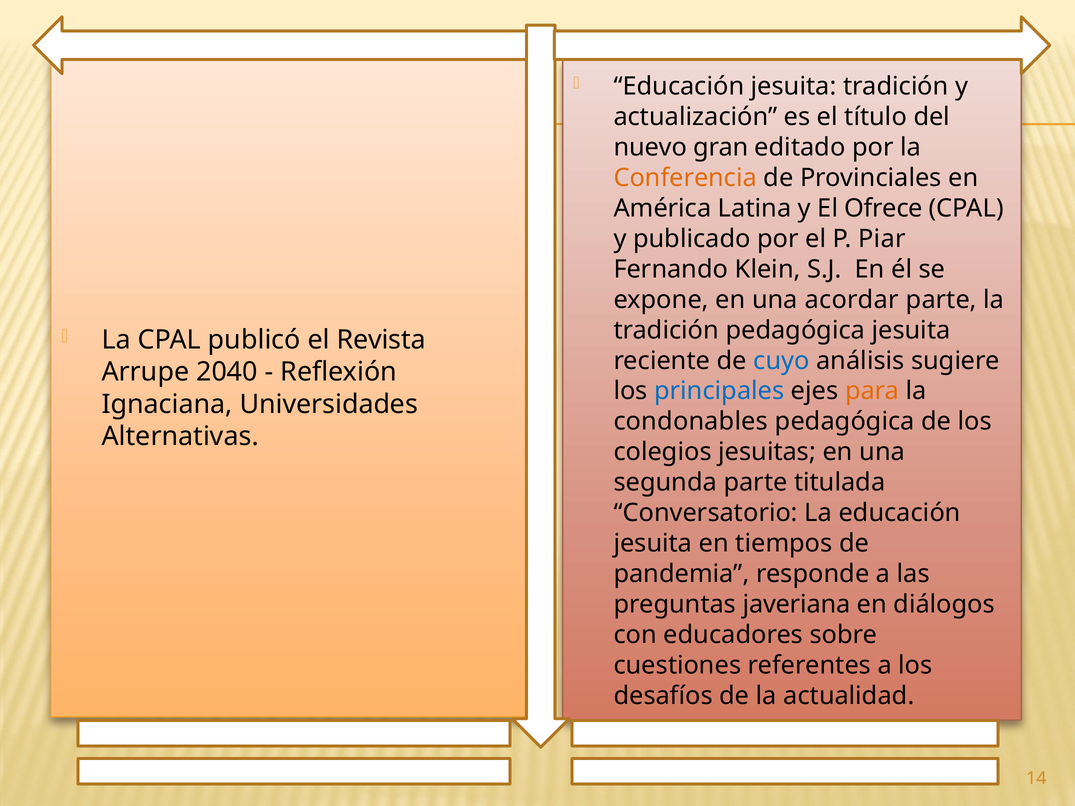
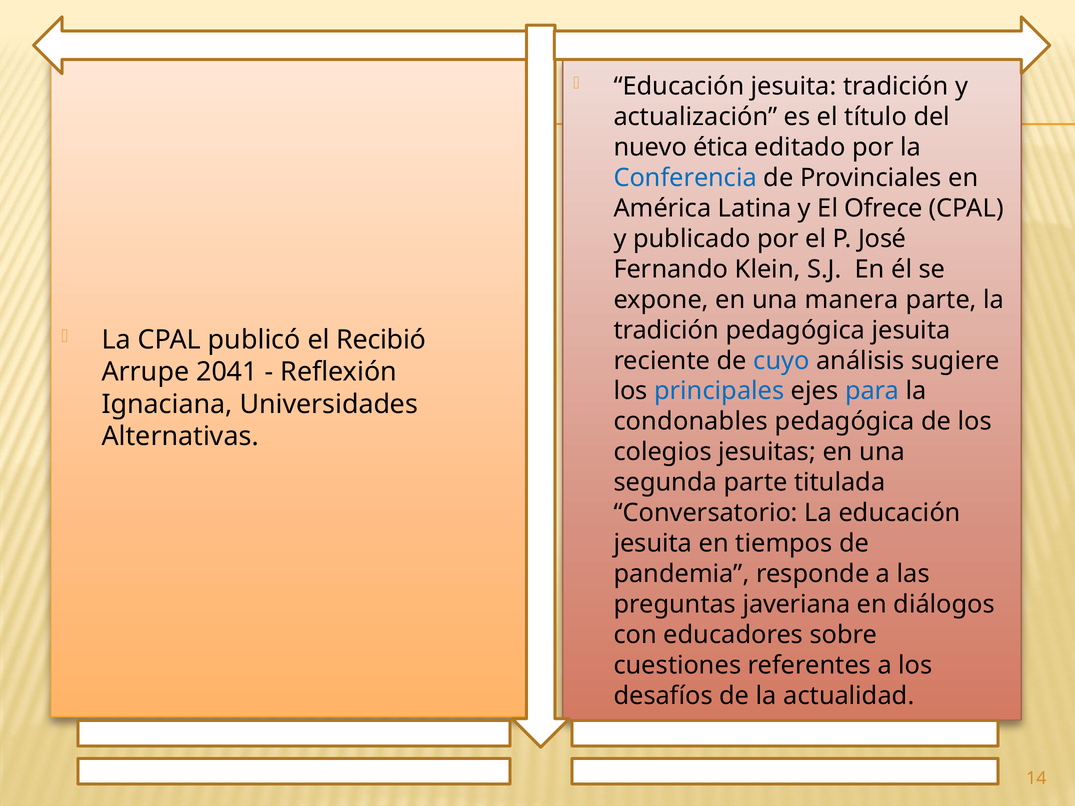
gran: gran -> ética (721, 147)
Conferencia colour: orange -> blue (685, 178)
Piar: Piar -> José (882, 239)
acordar: acordar -> manera (852, 300)
Revista: Revista -> Recibió (381, 340)
2040: 2040 -> 2041 (227, 372)
para colour: orange -> blue (872, 391)
